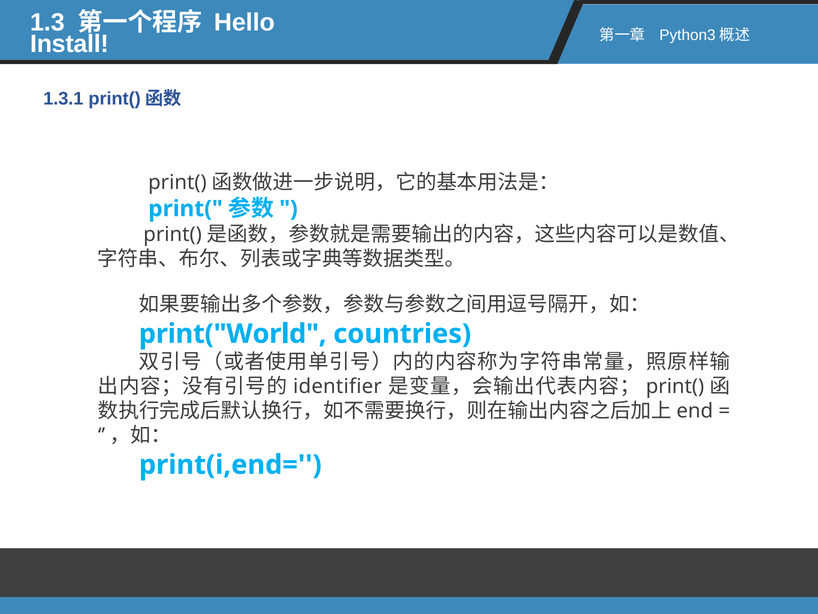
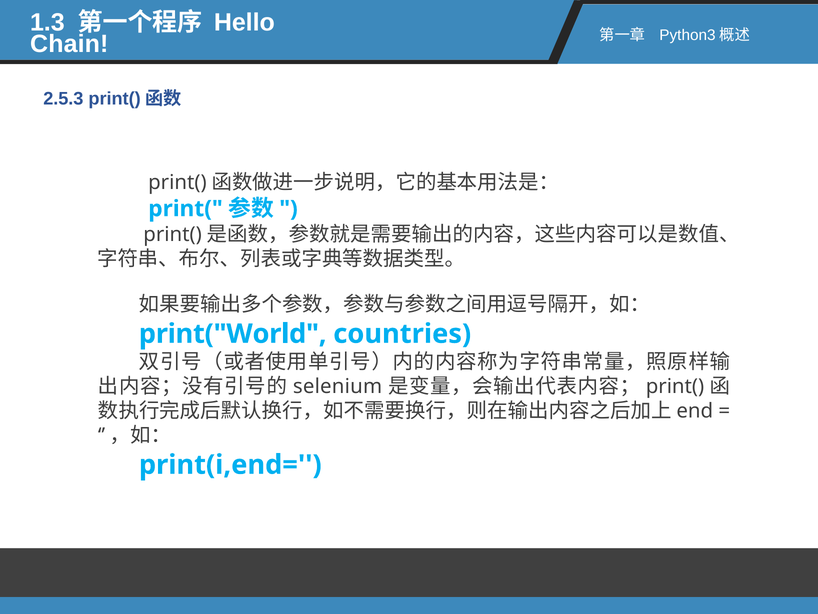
Install: Install -> Chain (69, 44)
1.3.1: 1.3.1 -> 2.5.3 (63, 99)
identifier: identifier -> selenium (338, 386)
